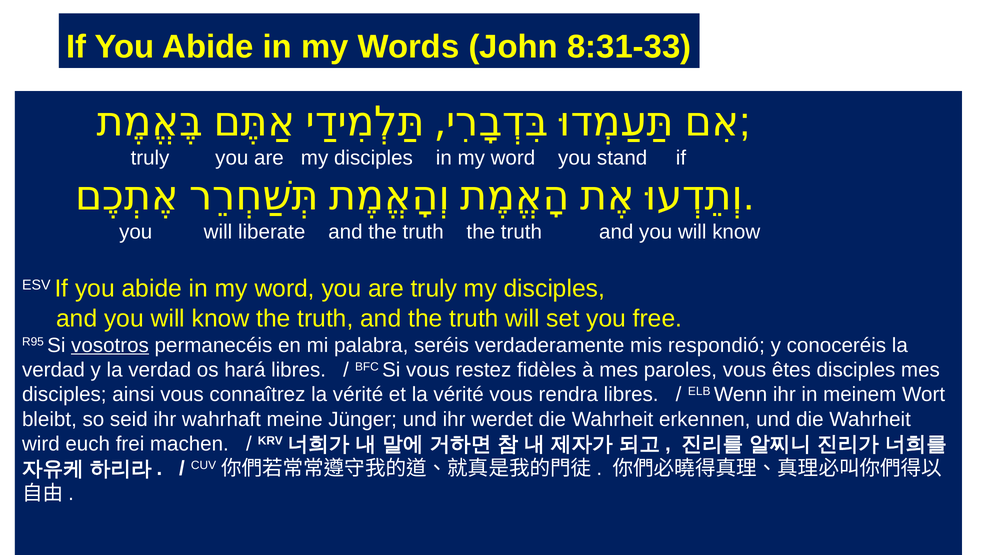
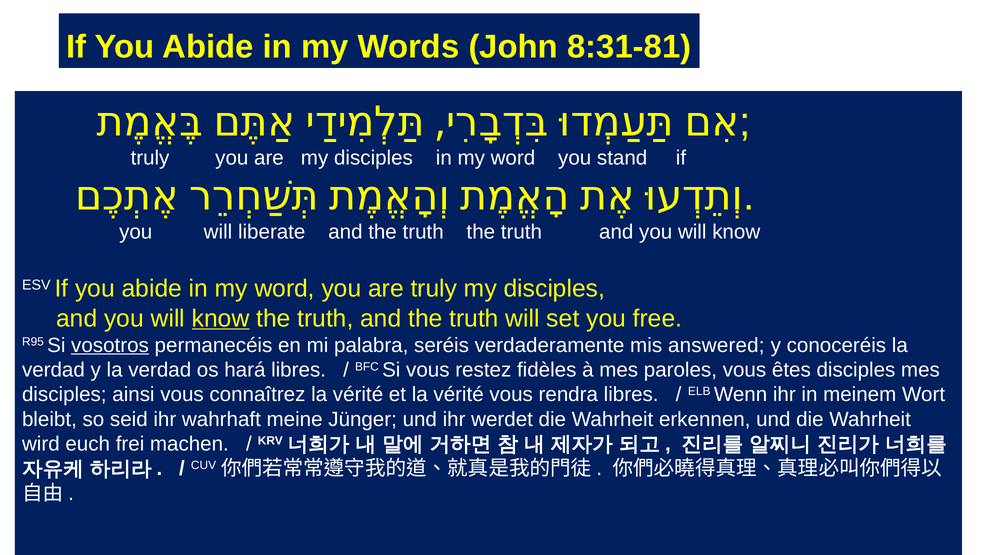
8:31-33: 8:31-33 -> 8:31-81 (629, 47)
know underline: none -> present (221, 318)
respondió: respondió -> answered (716, 345)
